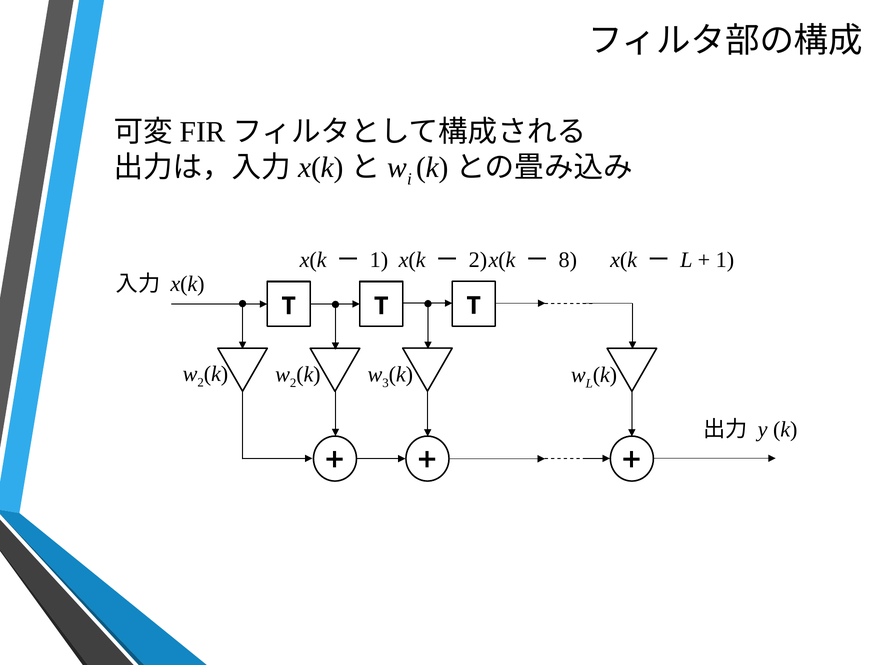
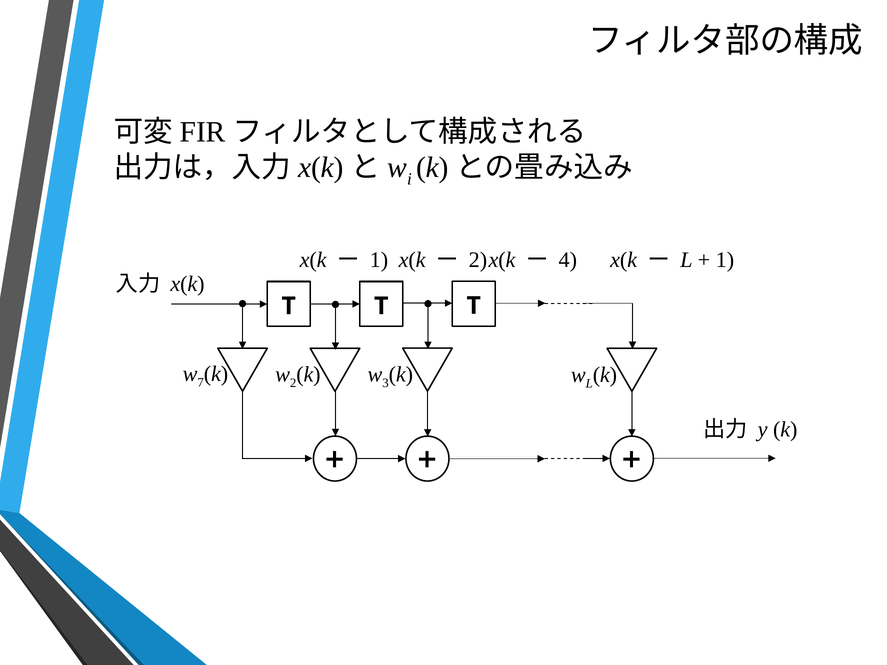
8: 8 -> 4 (568, 260)
2: 2 -> 7 (201, 383)
